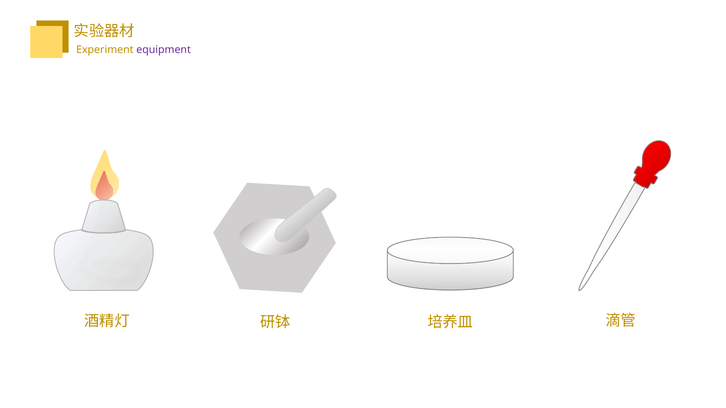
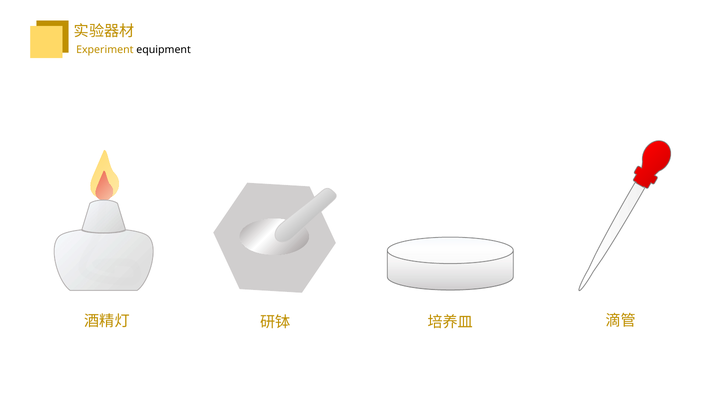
equipment colour: purple -> black (164, 50)
